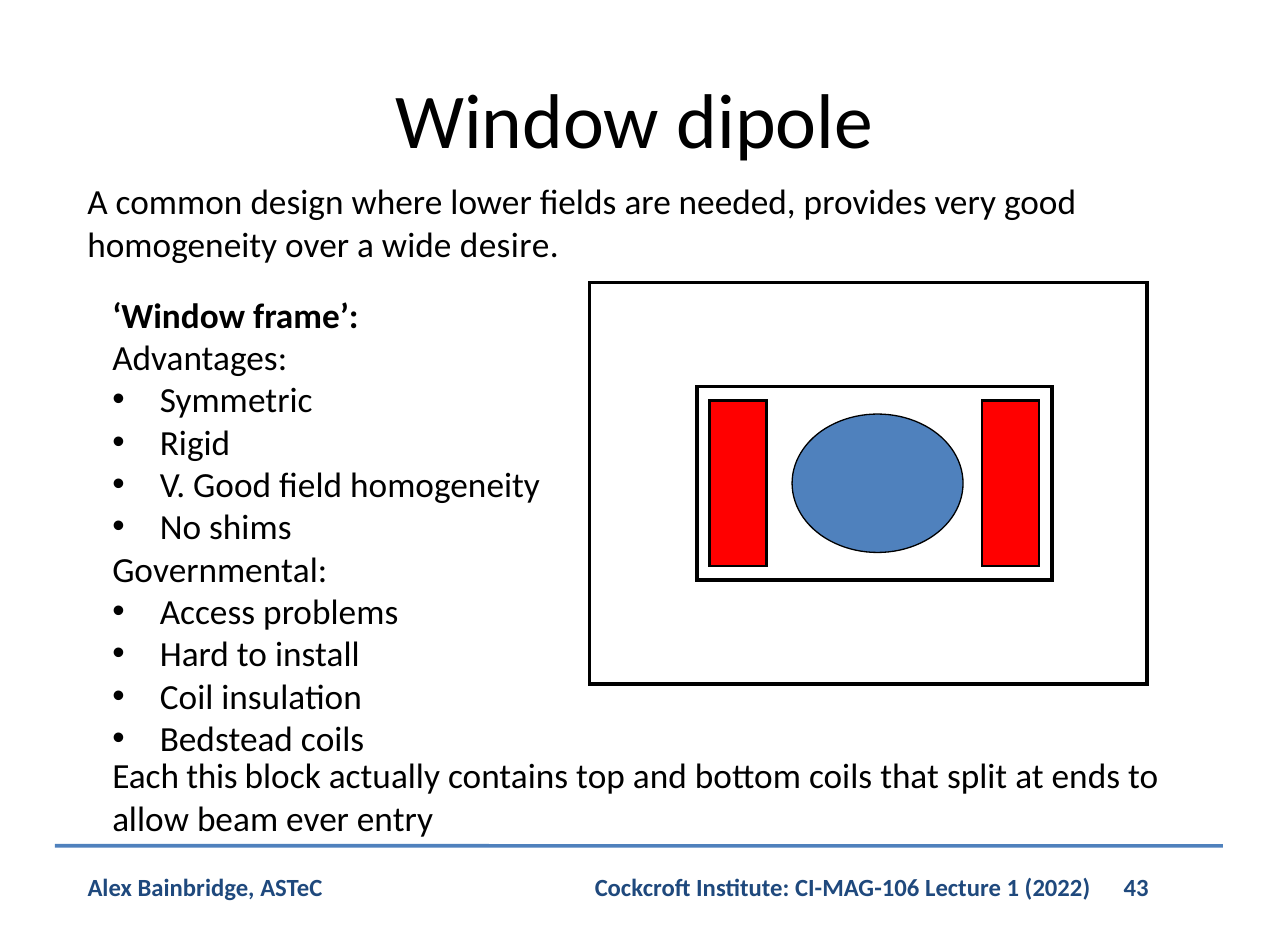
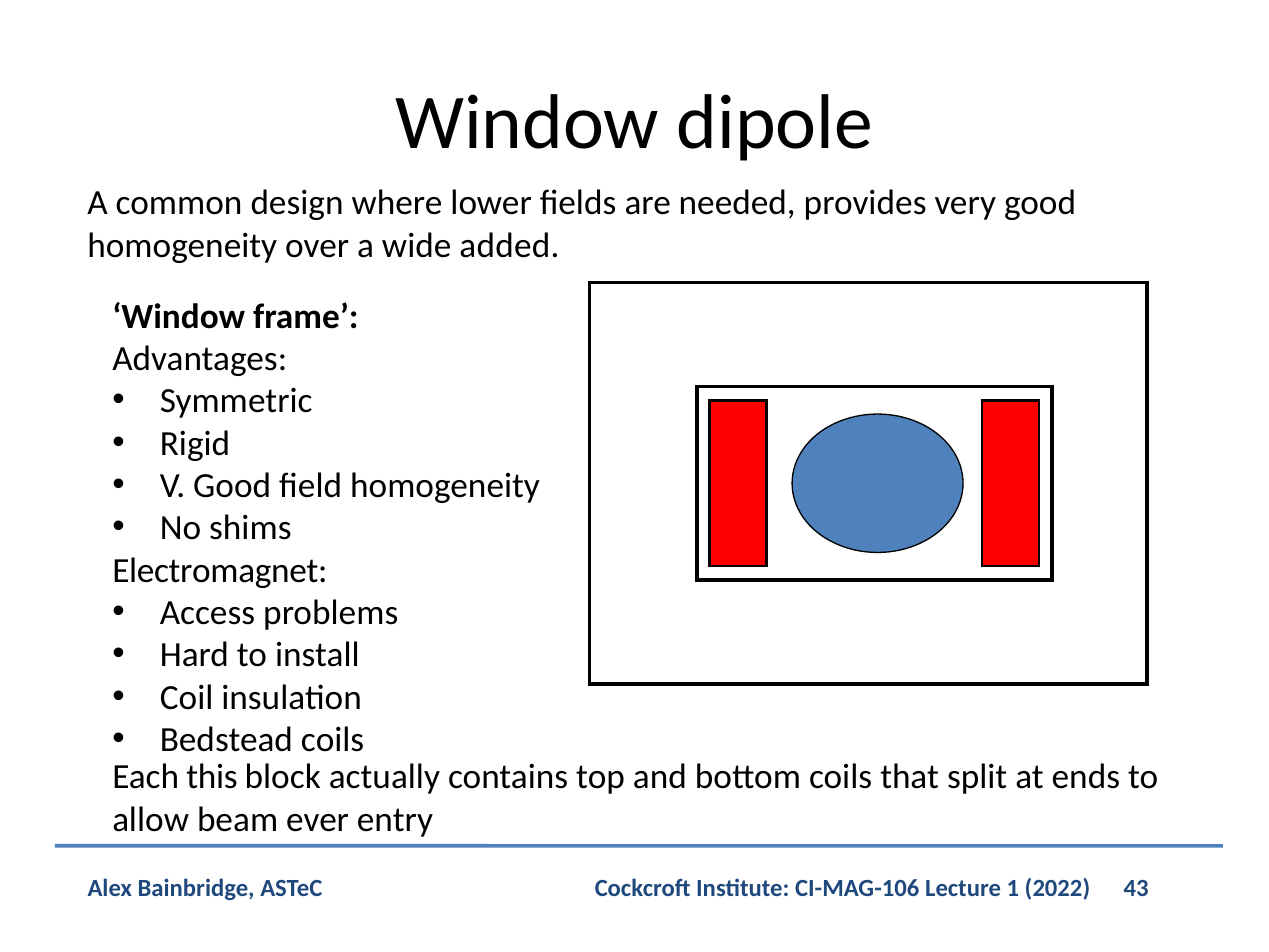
desire: desire -> added (509, 246)
Governmental: Governmental -> Electromagnet (220, 570)
